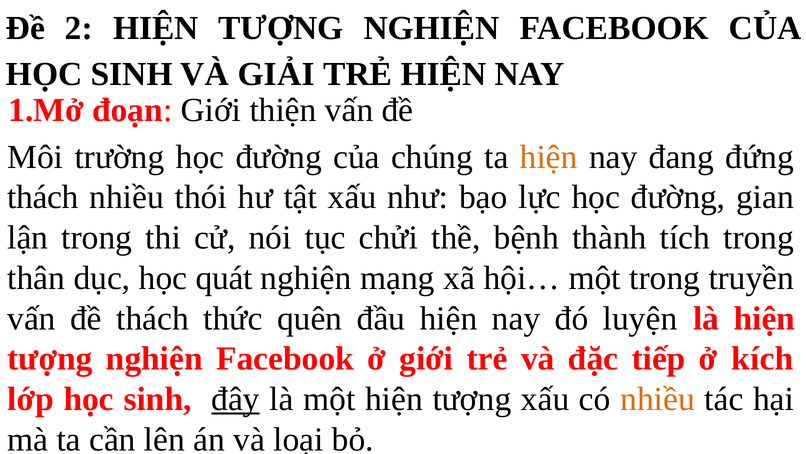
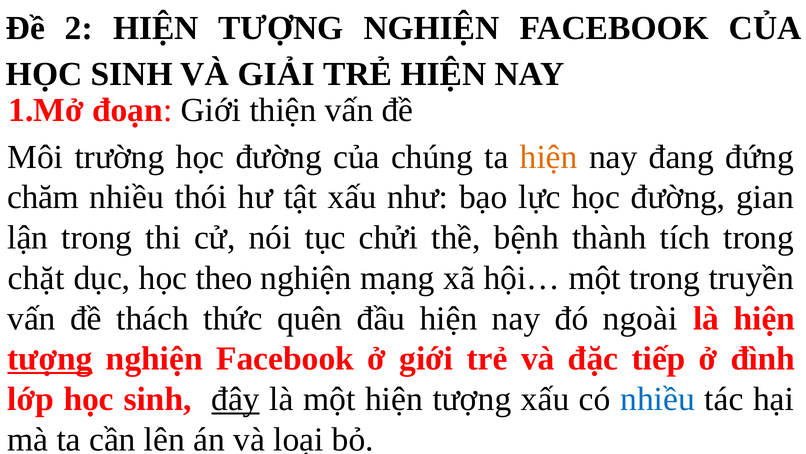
thách: thách -> chăm (43, 197)
thân: thân -> chặt (36, 278)
quát: quát -> theo (224, 278)
luyện: luyện -> ngoài (640, 318)
tượng underline: none -> present (50, 358)
kích: kích -> đình (763, 358)
nhiều colour: orange -> blue (658, 399)
